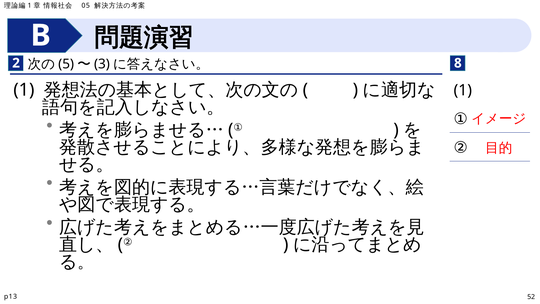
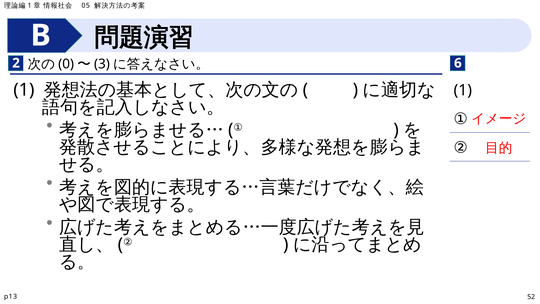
5: 5 -> 0 (66, 64)
8: 8 -> 6 (458, 63)
